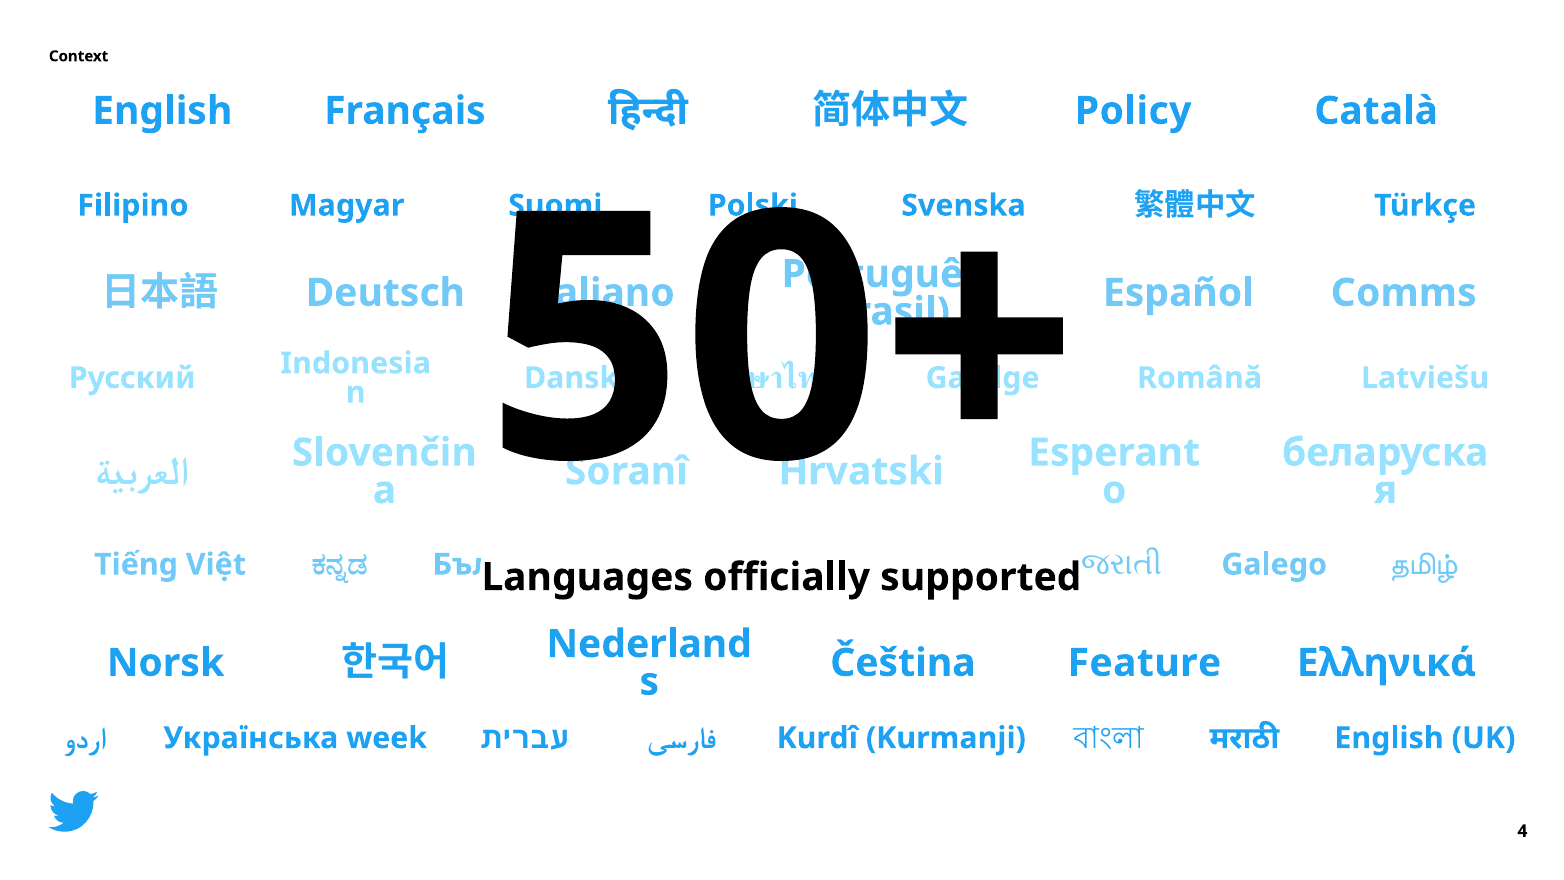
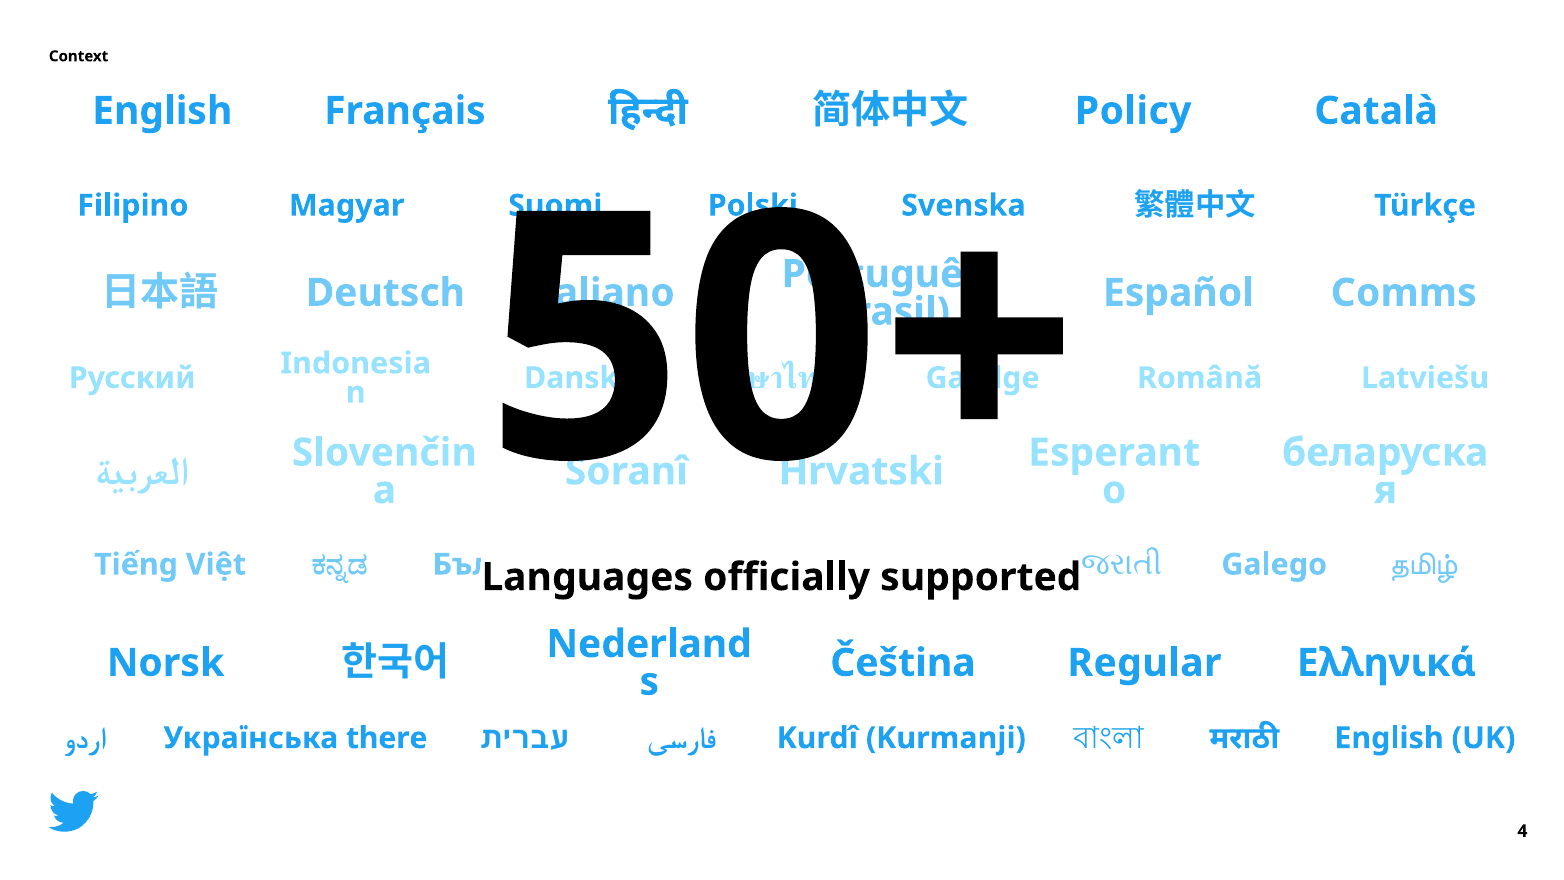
Feature: Feature -> Regular (1144, 663)
week: week -> there (387, 738)
